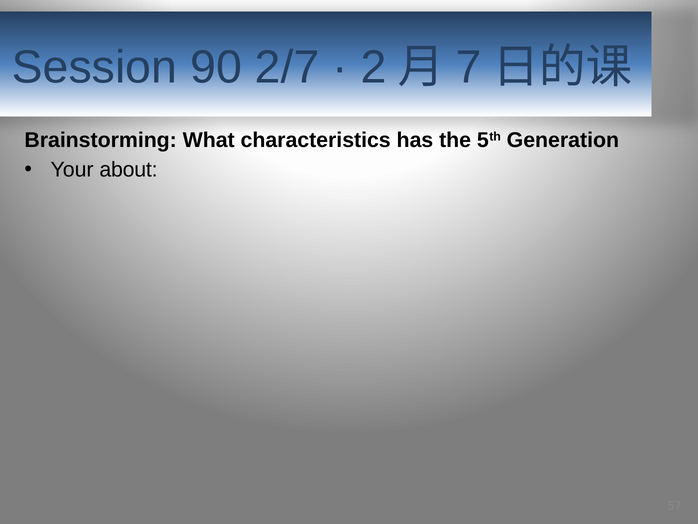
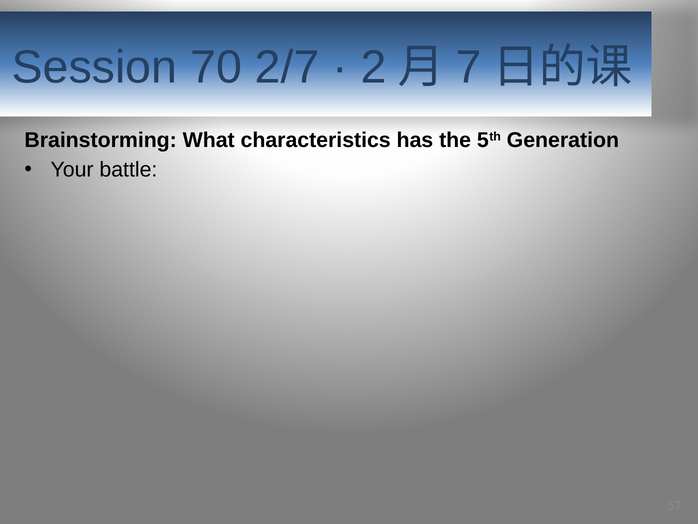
90: 90 -> 70 (216, 67)
about: about -> battle (128, 170)
